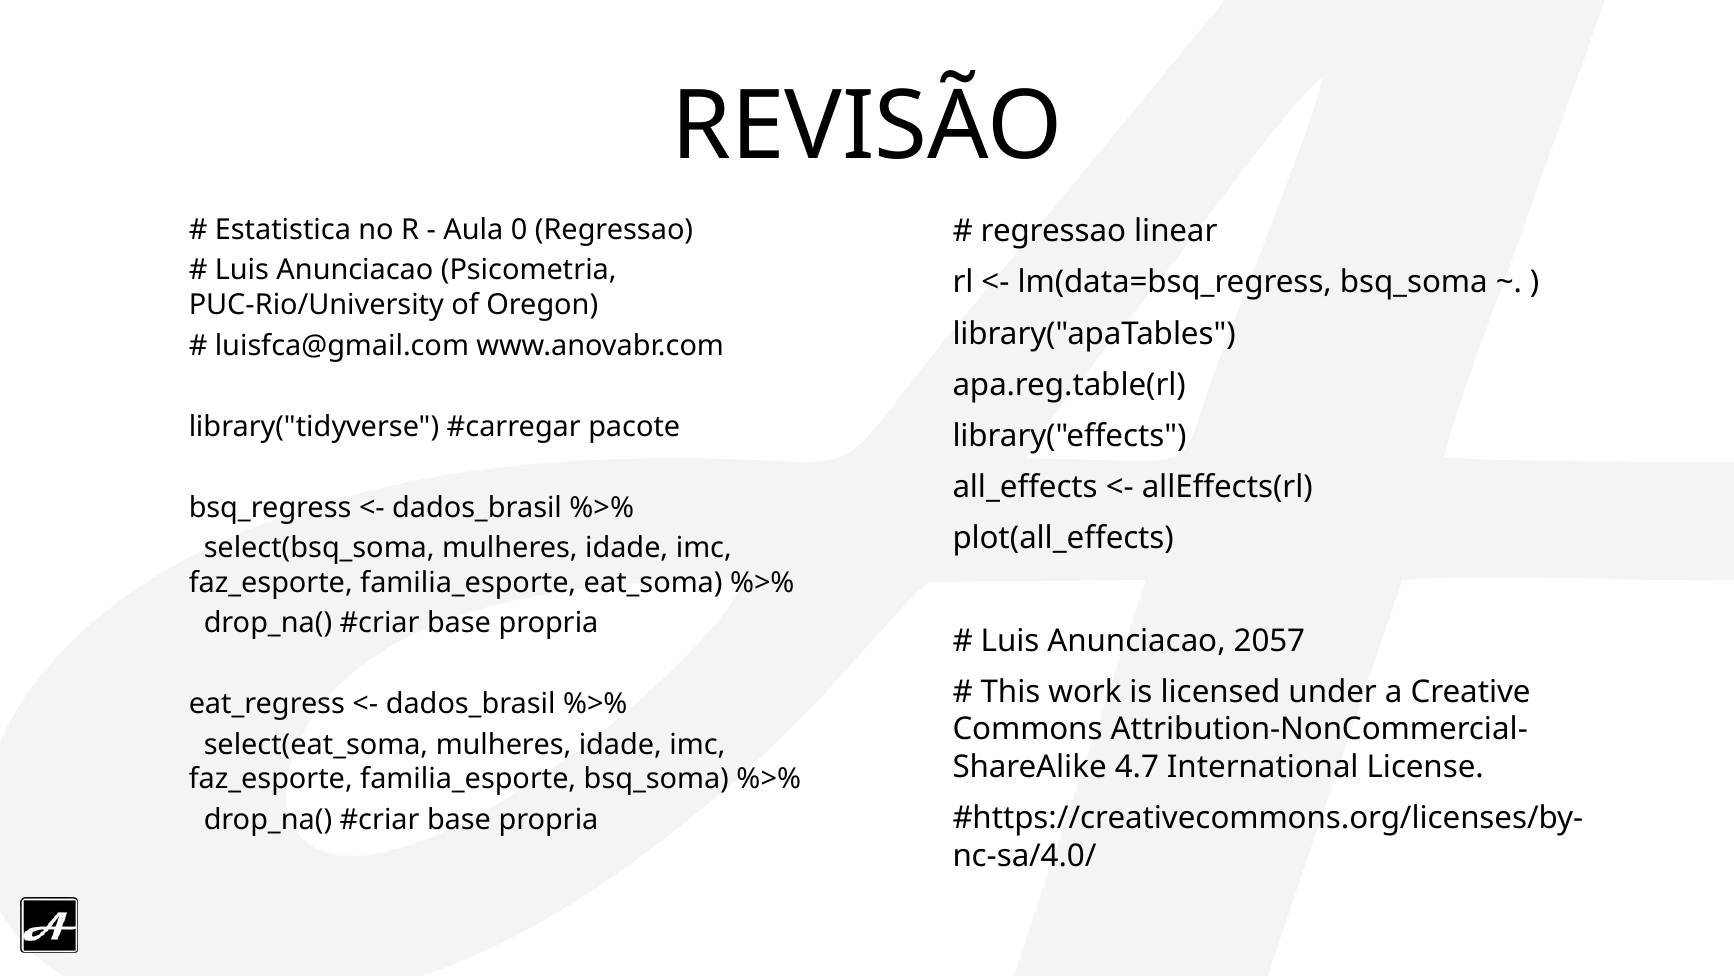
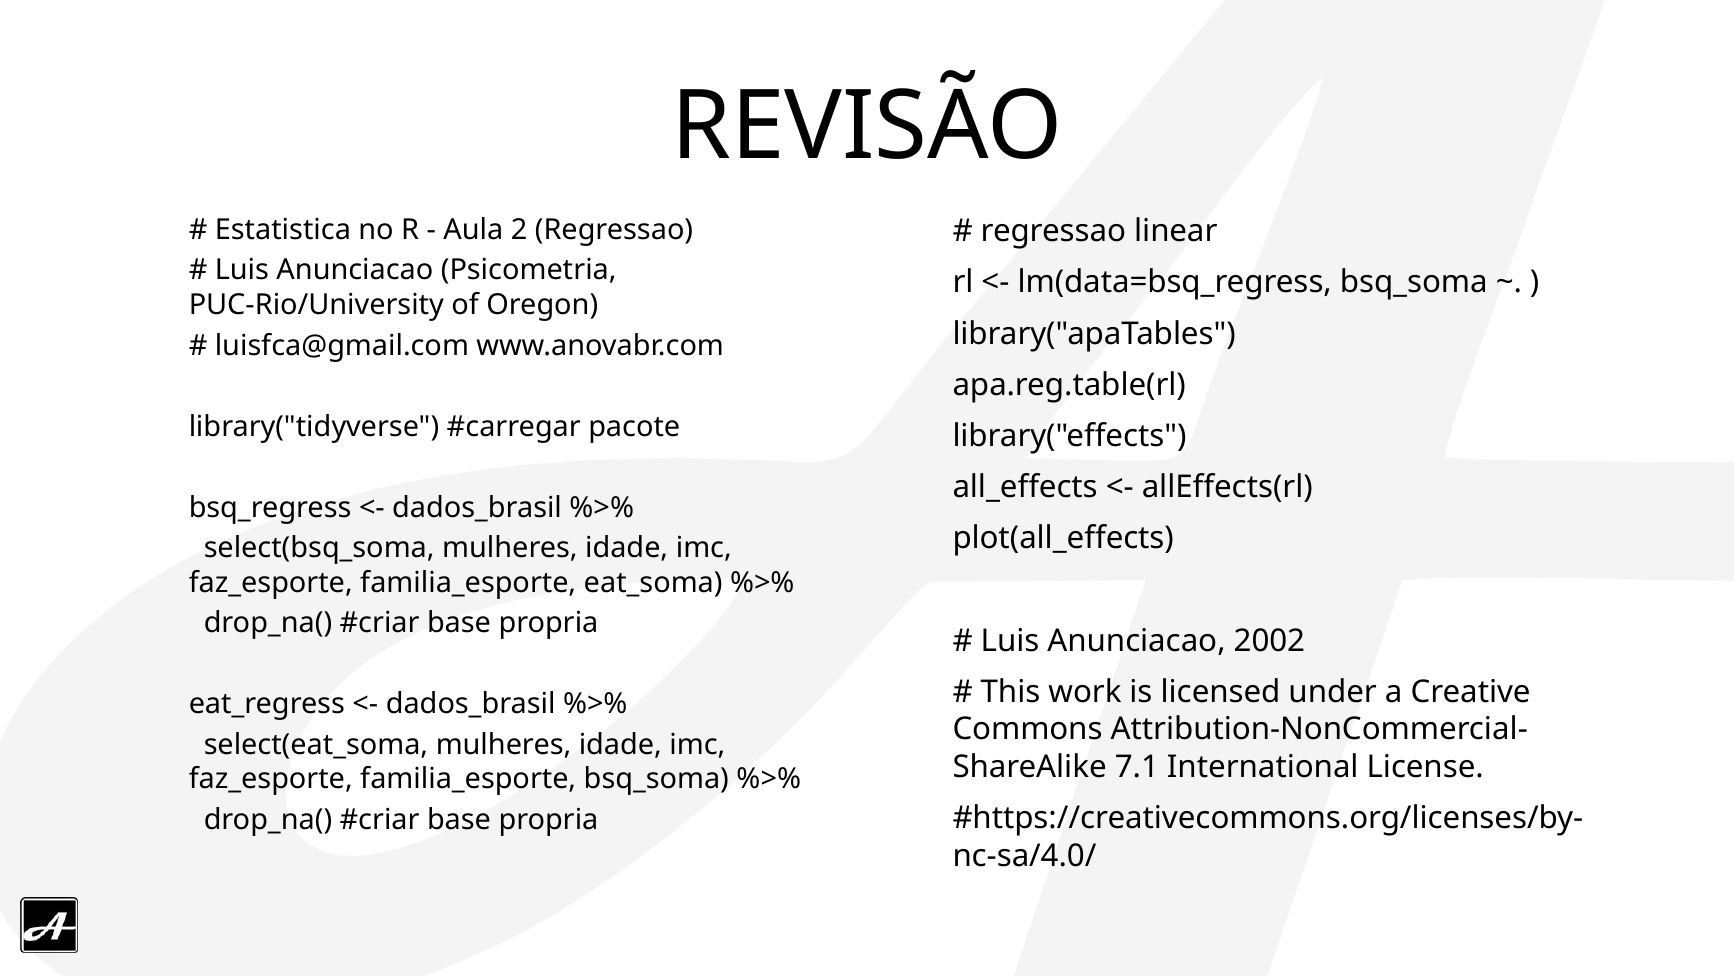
0: 0 -> 2 (519, 230)
2057: 2057 -> 2002 (1269, 640)
4.7: 4.7 -> 7.1 (1137, 767)
